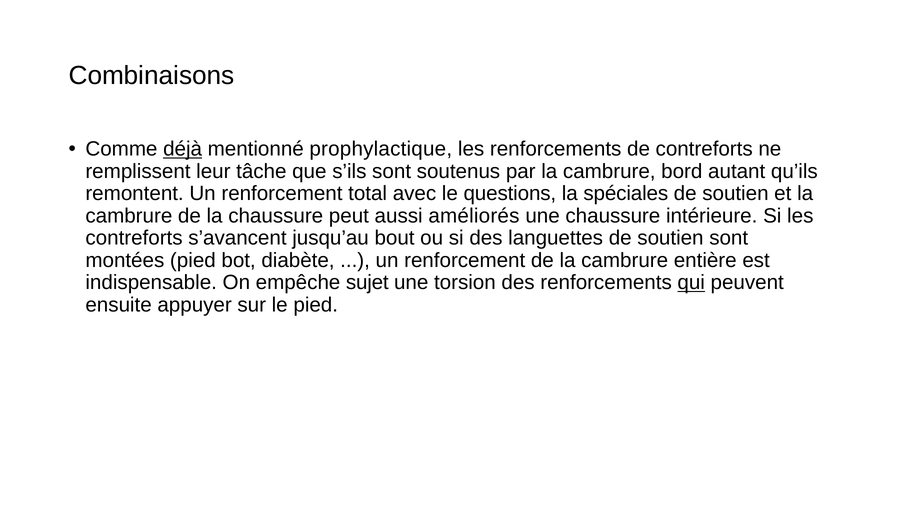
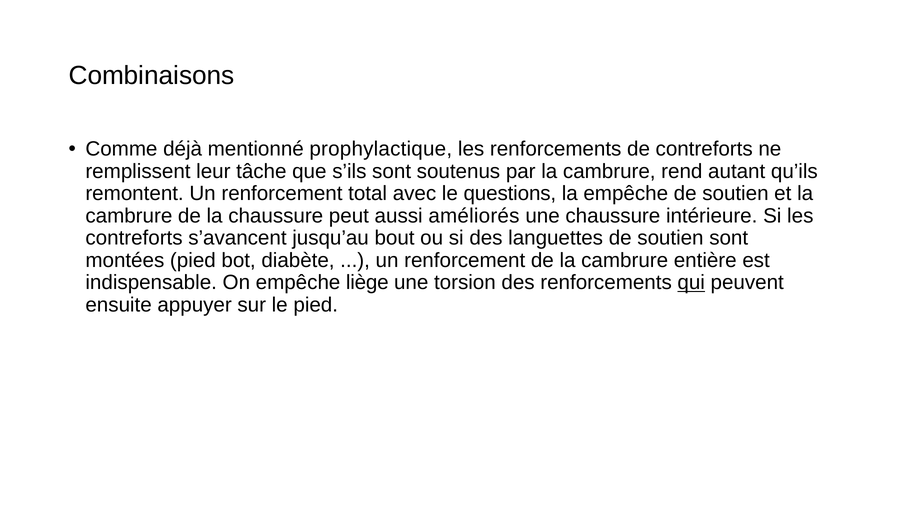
déjà underline: present -> none (183, 149)
bord: bord -> rend (682, 171)
la spéciales: spéciales -> empêche (626, 194)
sujet: sujet -> liège (367, 283)
